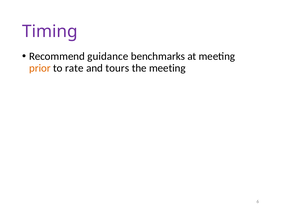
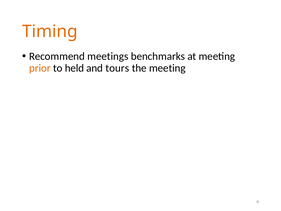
Timing colour: purple -> orange (50, 31)
guidance: guidance -> meetings (108, 56)
rate: rate -> held (74, 68)
